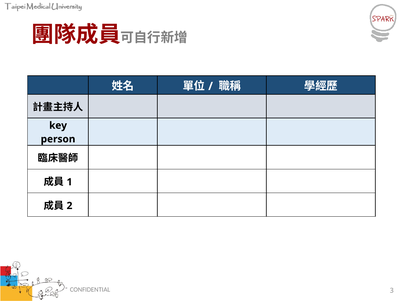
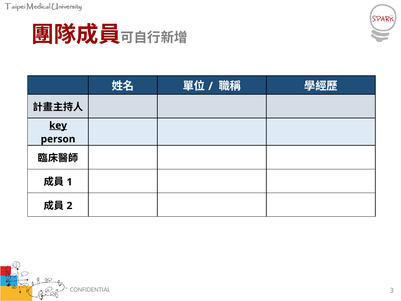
key underline: none -> present (58, 125)
